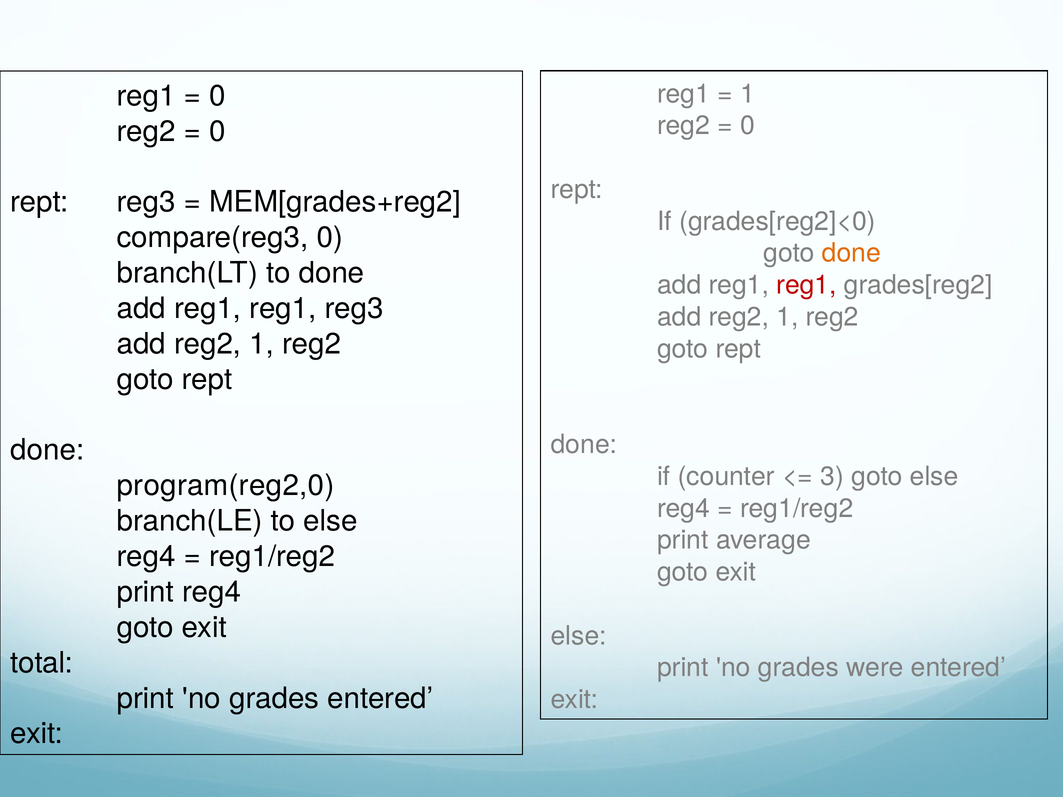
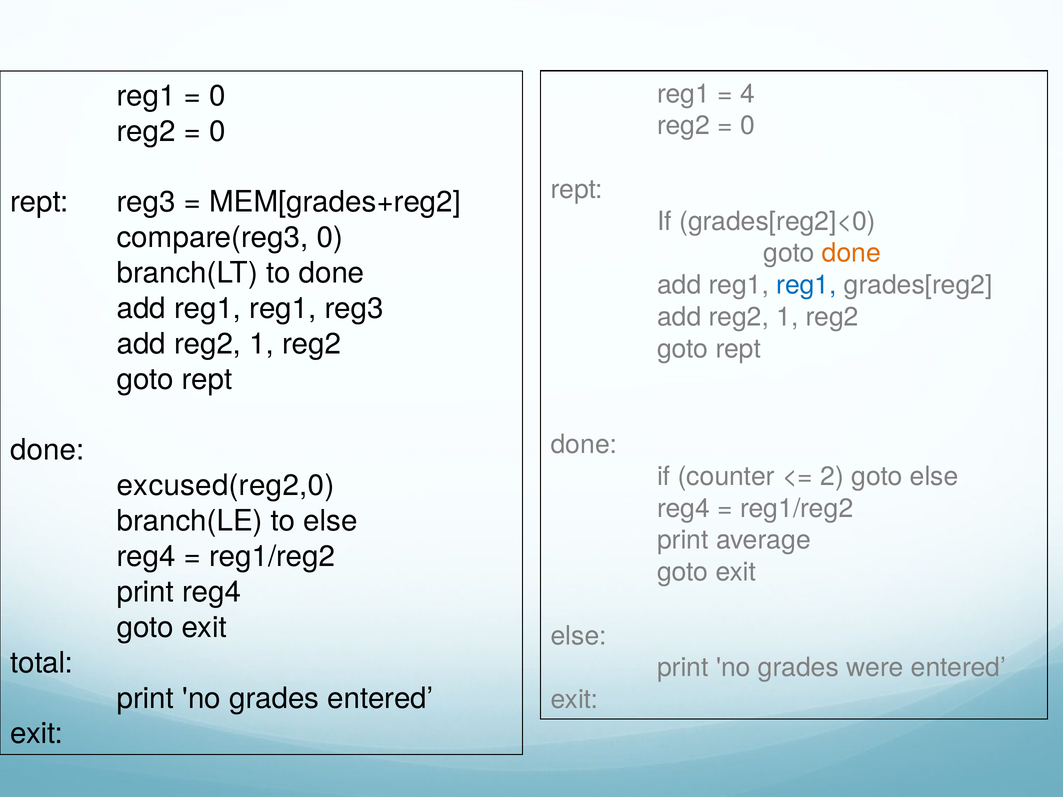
1: 1 -> 4 (747, 94)
reg1 colour: red -> blue (806, 285)
3: 3 -> 2 (832, 477)
program(reg2,0: program(reg2,0 -> excused(reg2,0 (226, 486)
